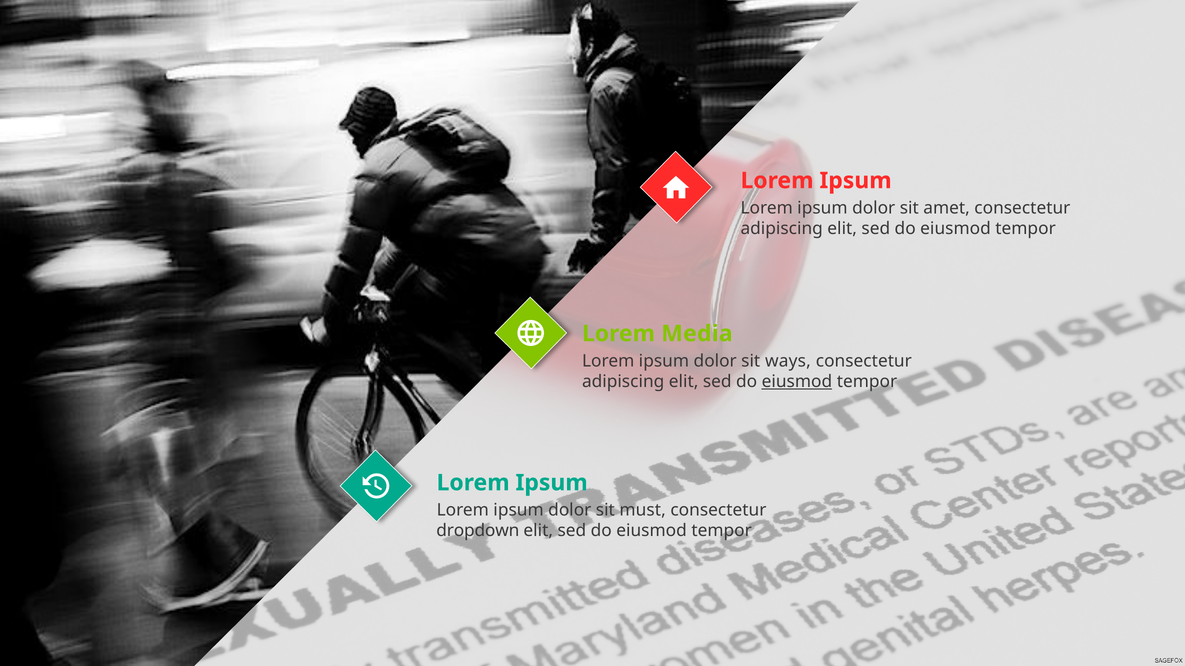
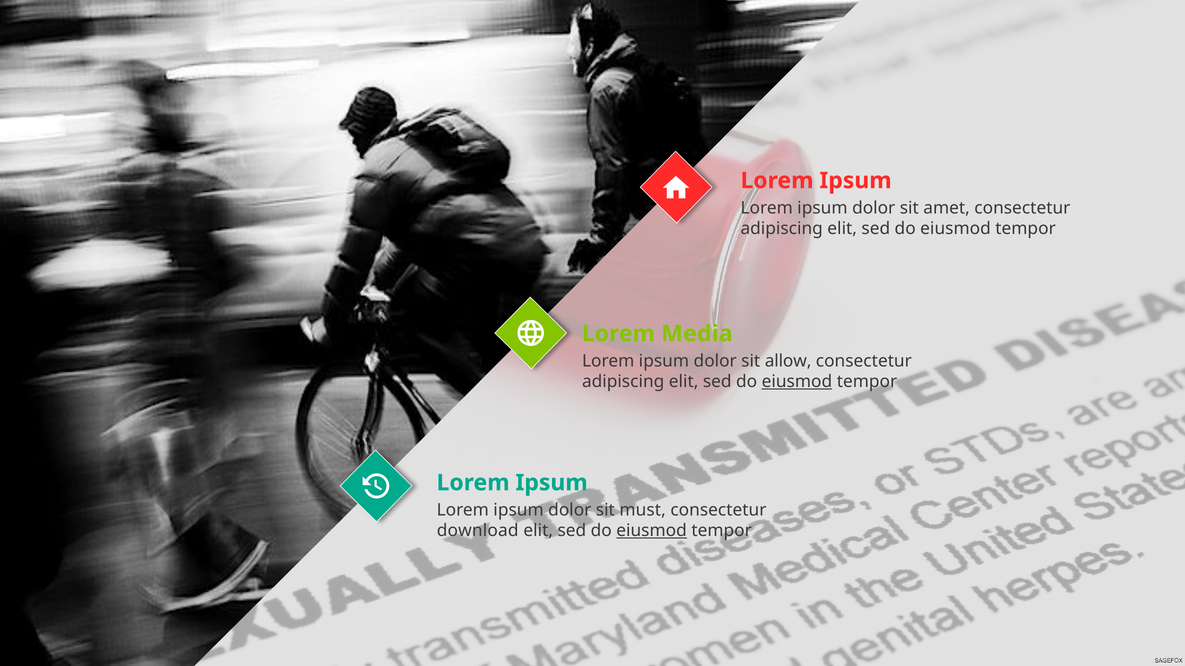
ways: ways -> allow (788, 361)
dropdown: dropdown -> download (478, 531)
eiusmod underline: none -> present (652, 531)
